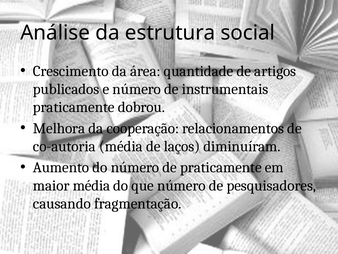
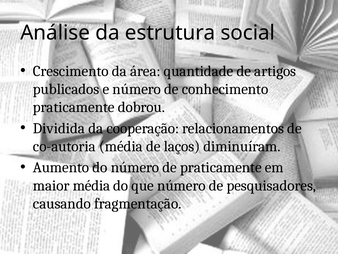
instrumentais: instrumentais -> conhecimento (225, 89)
Melhora: Melhora -> Dividida (59, 128)
